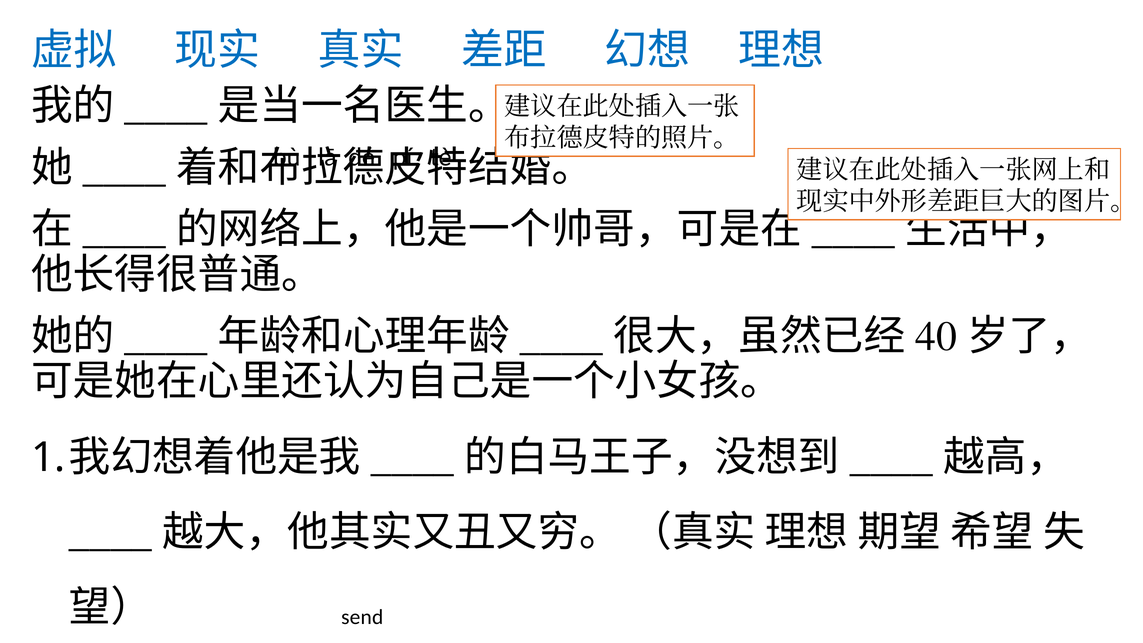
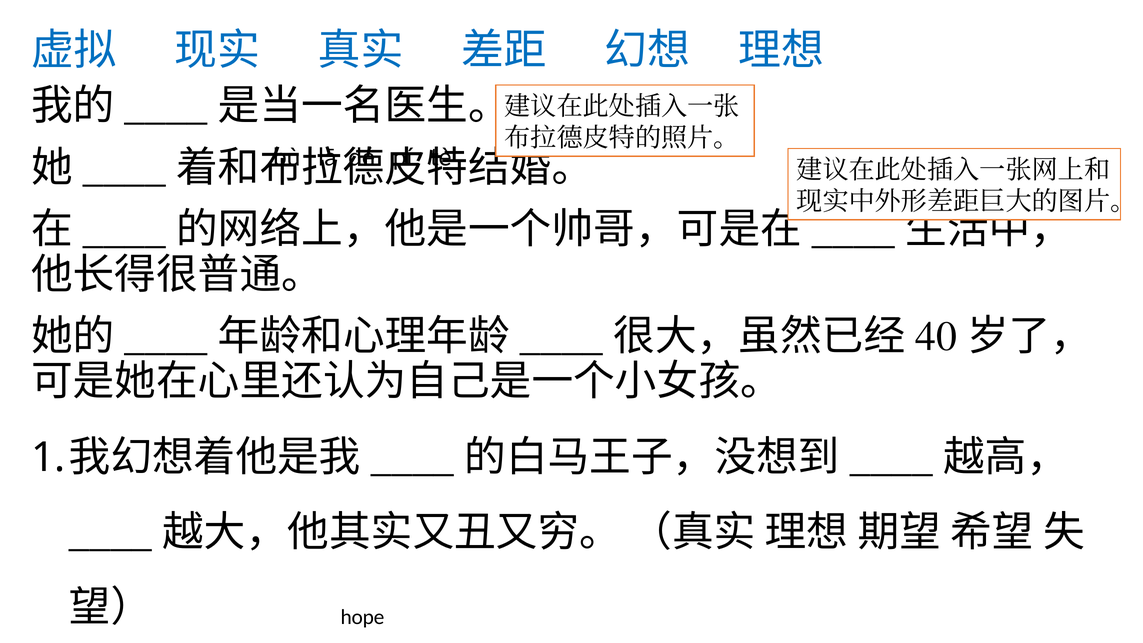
send: send -> hope (362, 617)
